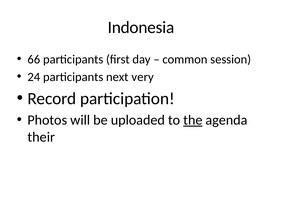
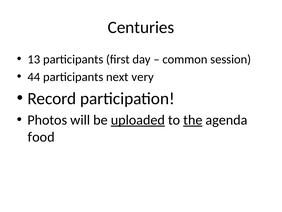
Indonesia: Indonesia -> Centuries (141, 27)
66: 66 -> 13 (34, 59)
24: 24 -> 44 (34, 77)
uploaded underline: none -> present (138, 120)
their: their -> food (41, 137)
